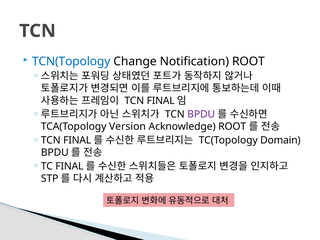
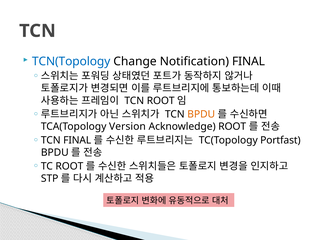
Notification ROOT: ROOT -> FINAL (248, 61)
FINAL: FINAL -> ROOT (161, 101)
BPDU colour: purple -> orange (201, 114)
Domain: Domain -> Portfast (280, 140)
TC FINAL: FINAL -> ROOT (69, 166)
